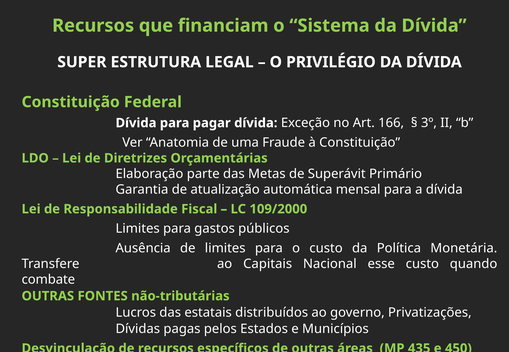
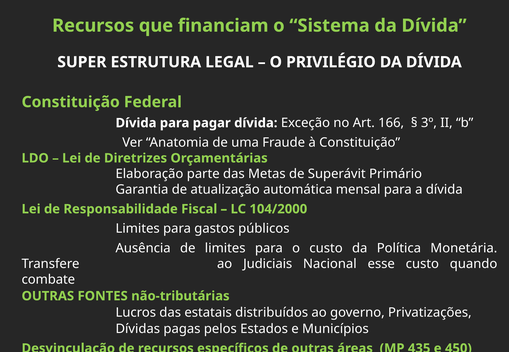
109/2000: 109/2000 -> 104/2000 (278, 209)
Capitais: Capitais -> Judiciais (268, 264)
